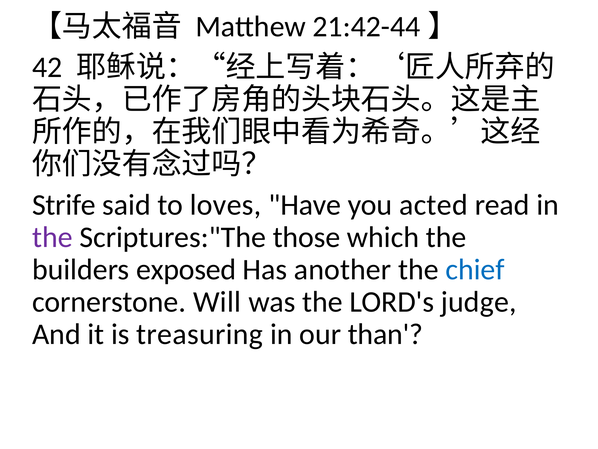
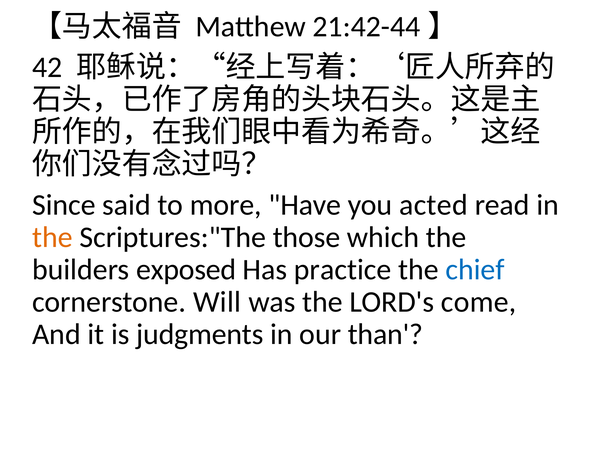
Strife: Strife -> Since (64, 205)
loves: loves -> more (226, 205)
the colour: purple -> orange (52, 237)
another: another -> practice (343, 269)
judge: judge -> come (479, 302)
treasuring: treasuring -> judgments (200, 334)
